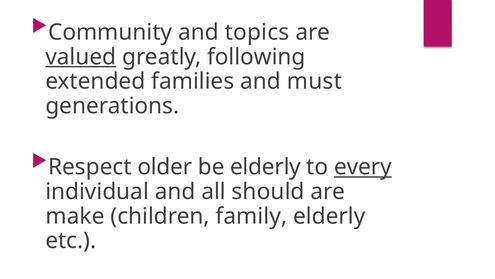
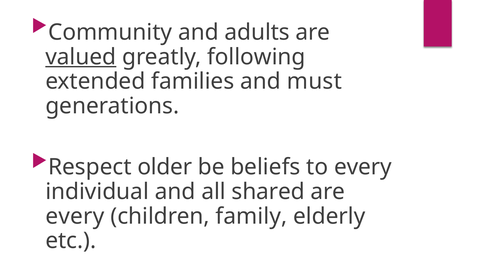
topics: topics -> adults (257, 32)
be elderly: elderly -> beliefs (265, 167)
every underline: present -> none (363, 167)
should: should -> shared (268, 191)
make: make -> every (75, 216)
